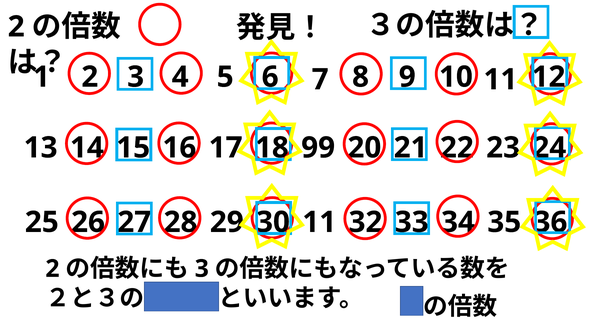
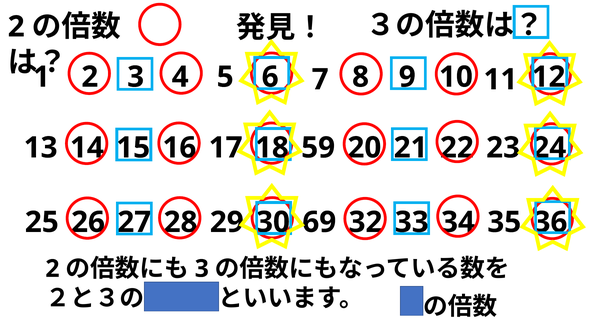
99: 99 -> 59 (318, 148)
11: 11 -> 69 (319, 223)
